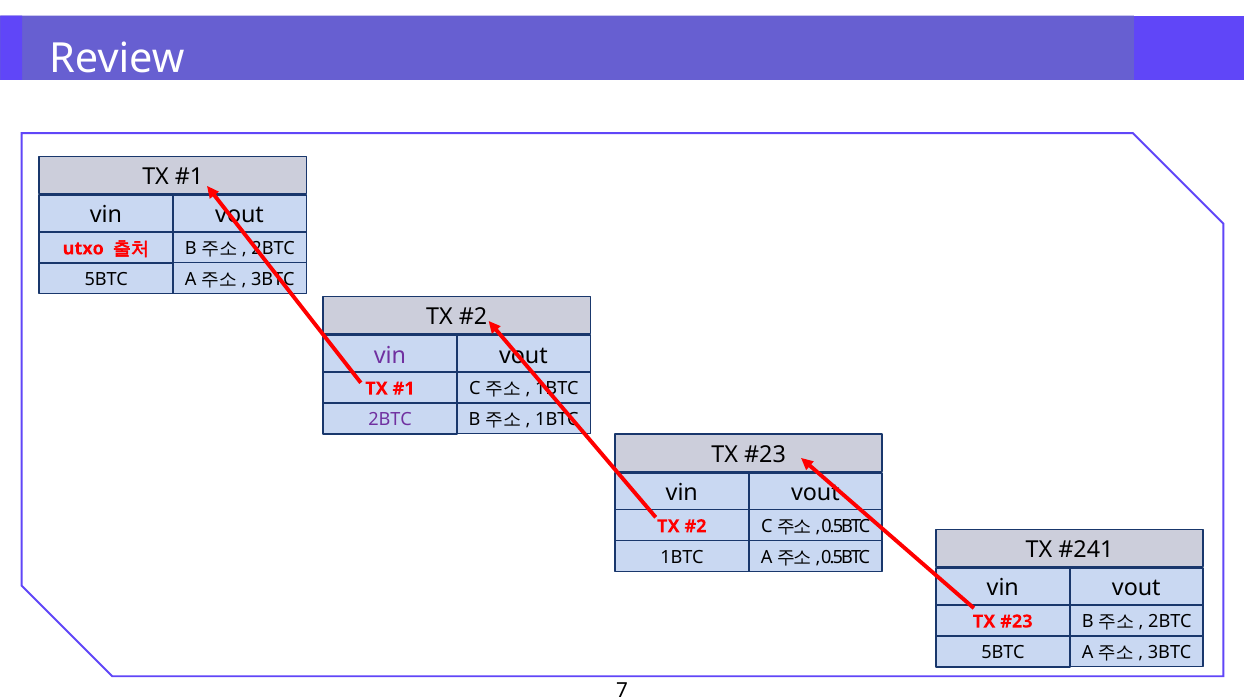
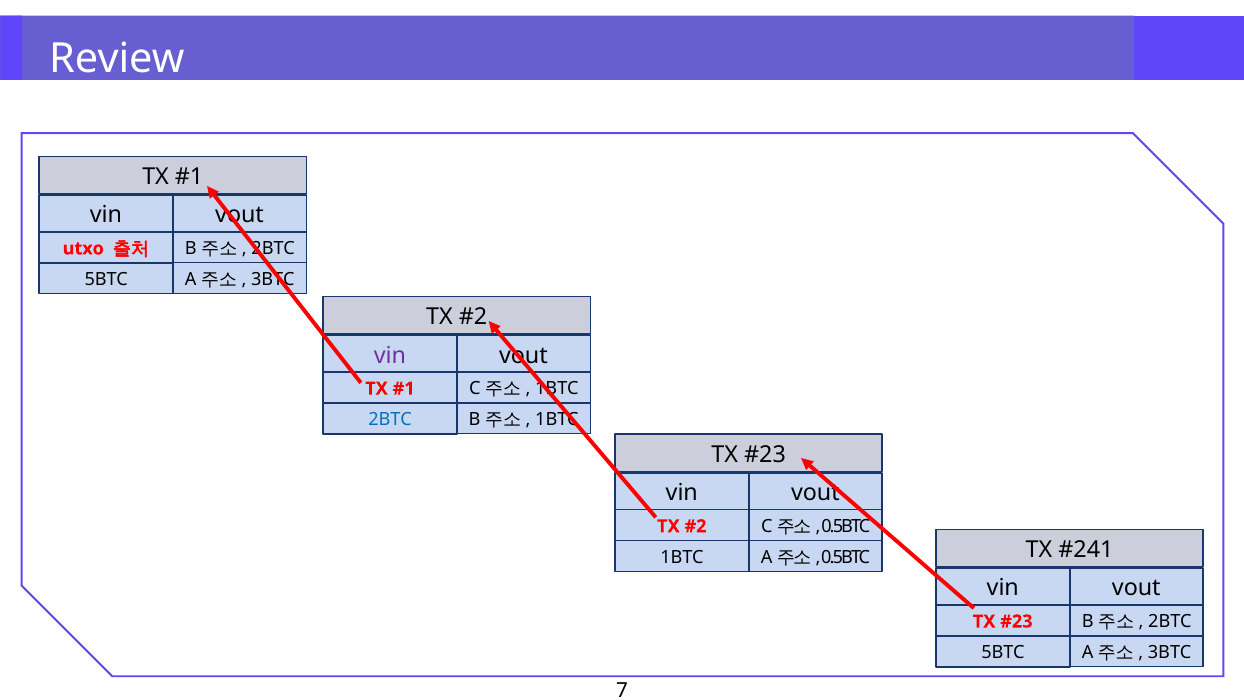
2BTC colour: purple -> blue (390, 419)
